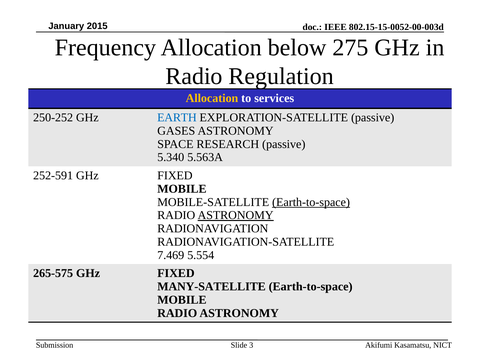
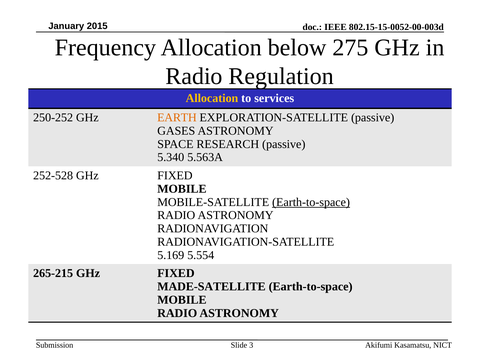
EARTH colour: blue -> orange (177, 118)
252-591: 252-591 -> 252-528 (53, 175)
ASTRONOMY underline: present -> none (236, 215)
7.469: 7.469 -> 5.169 (171, 255)
265-575: 265-575 -> 265-215 (53, 273)
MANY-SATELLITE: MANY-SATELLITE -> MADE-SATELLITE (211, 287)
